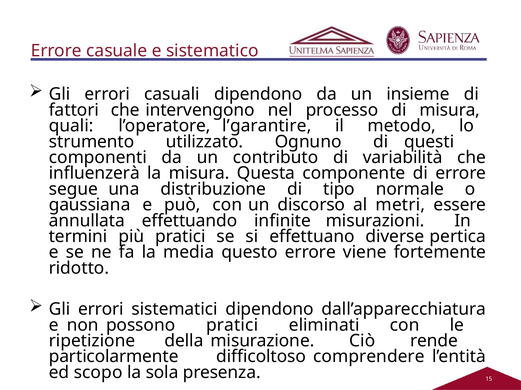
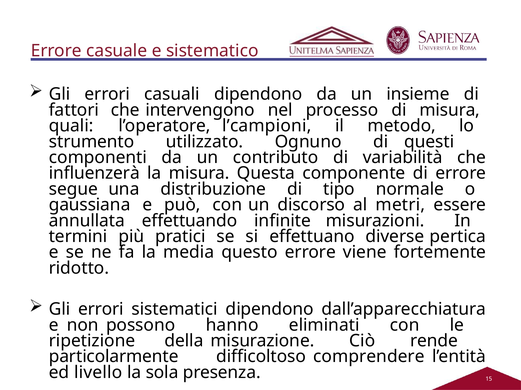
l’garantire: l’garantire -> l’campioni (267, 126)
possono pratici: pratici -> hanno (232, 326)
scopo: scopo -> livello (98, 373)
